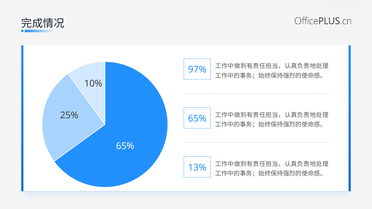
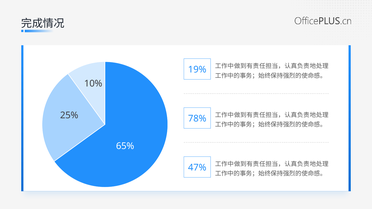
97%: 97% -> 19% (197, 70)
65%: 65% -> 78% (197, 119)
13%: 13% -> 47% (197, 168)
